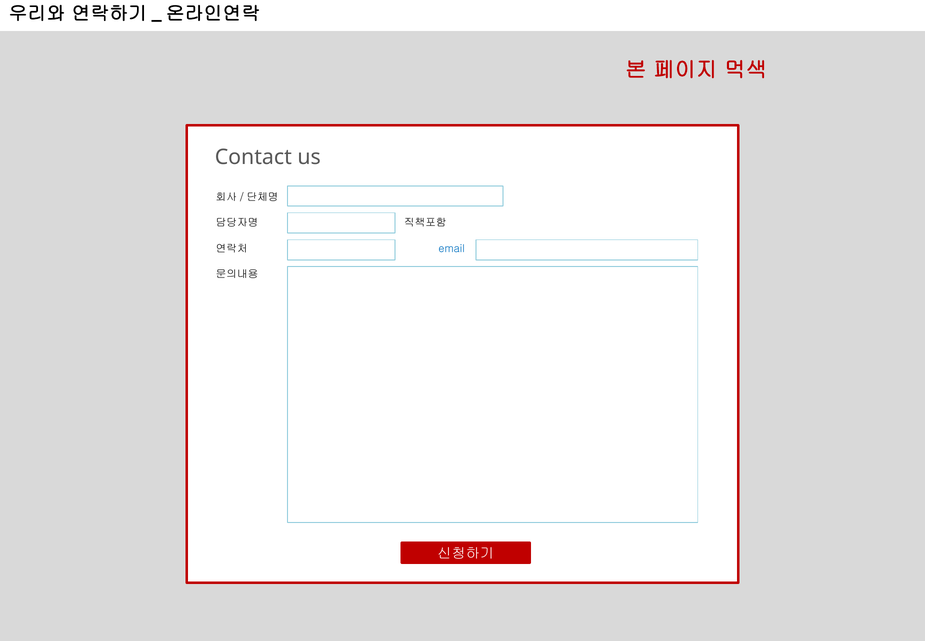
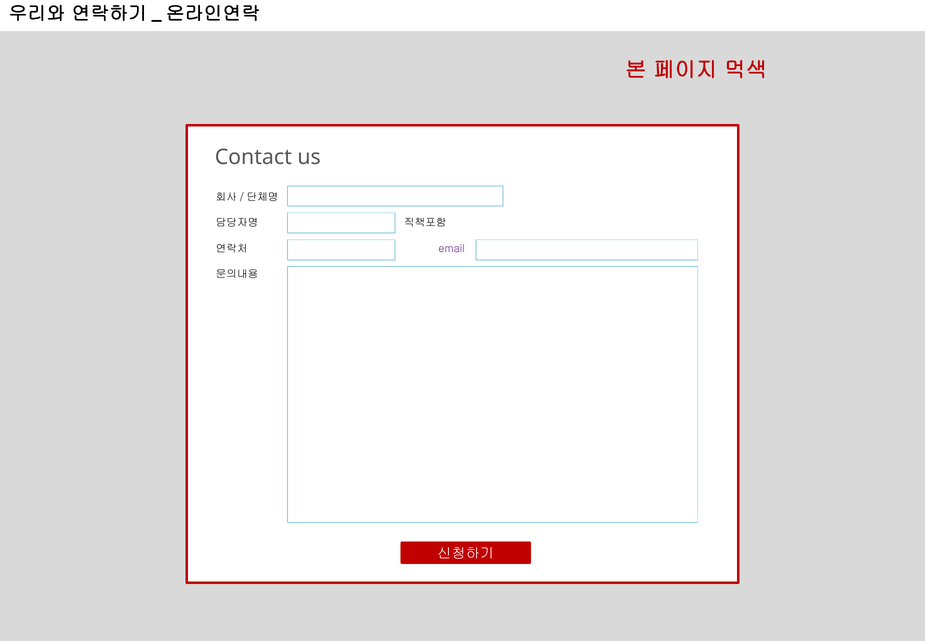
email colour: blue -> purple (452, 248)
